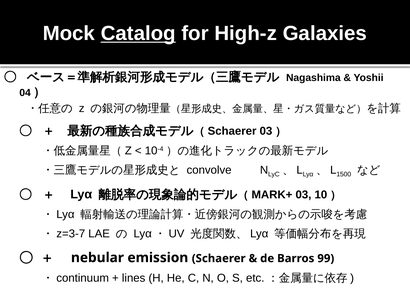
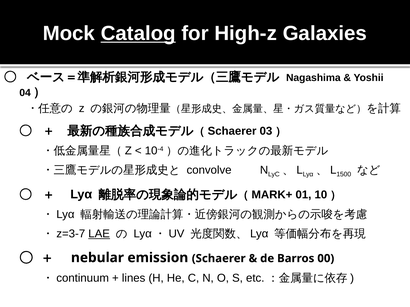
03: 03 -> 01 (303, 195)
LAE underline: none -> present (99, 234)
99: 99 -> 00 (326, 259)
